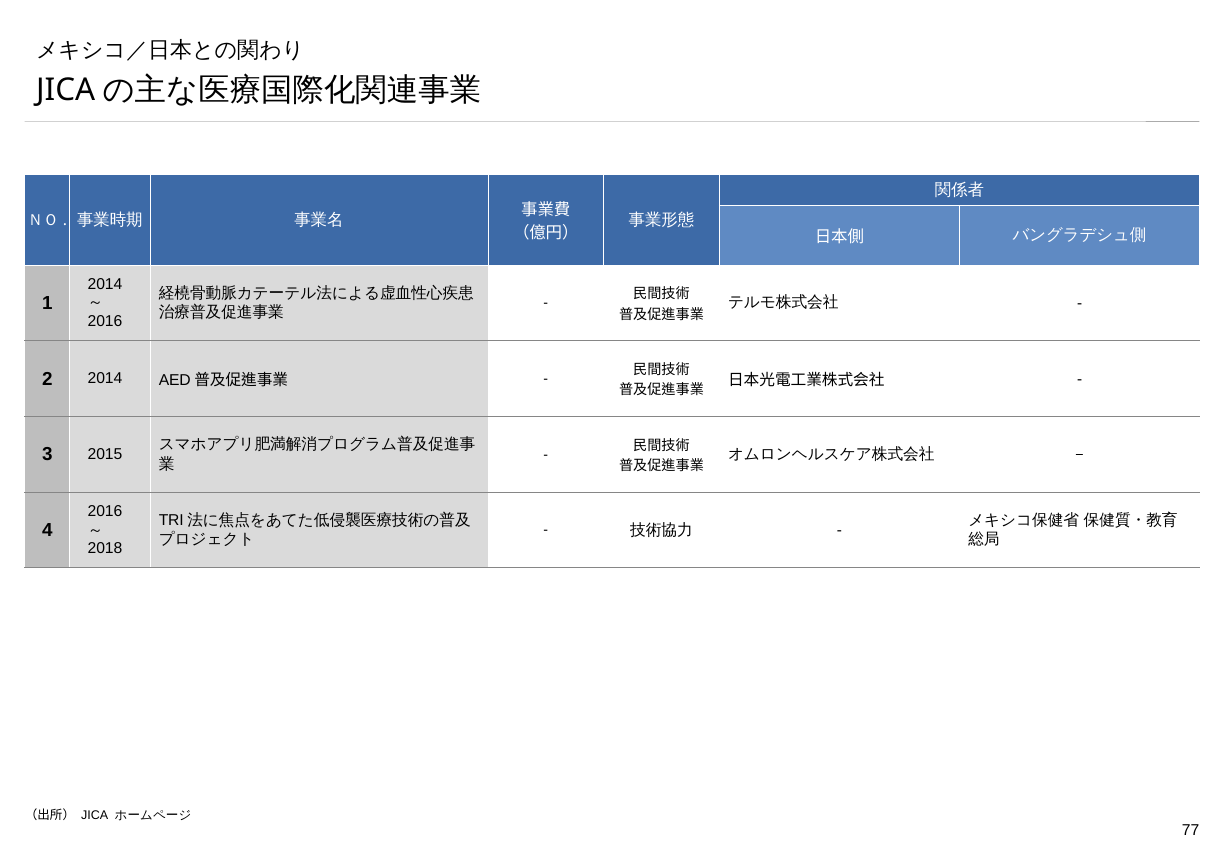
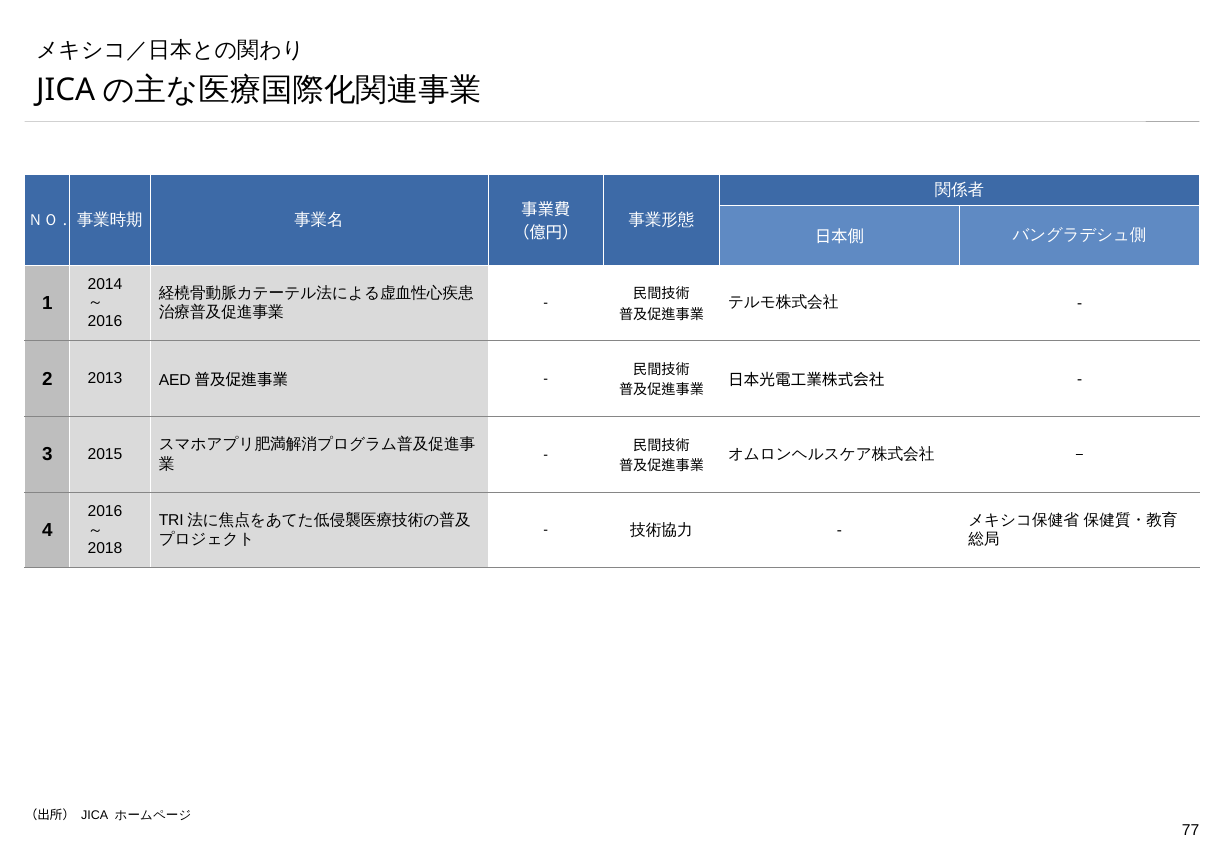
2 2014: 2014 -> 2013 (105, 378)
